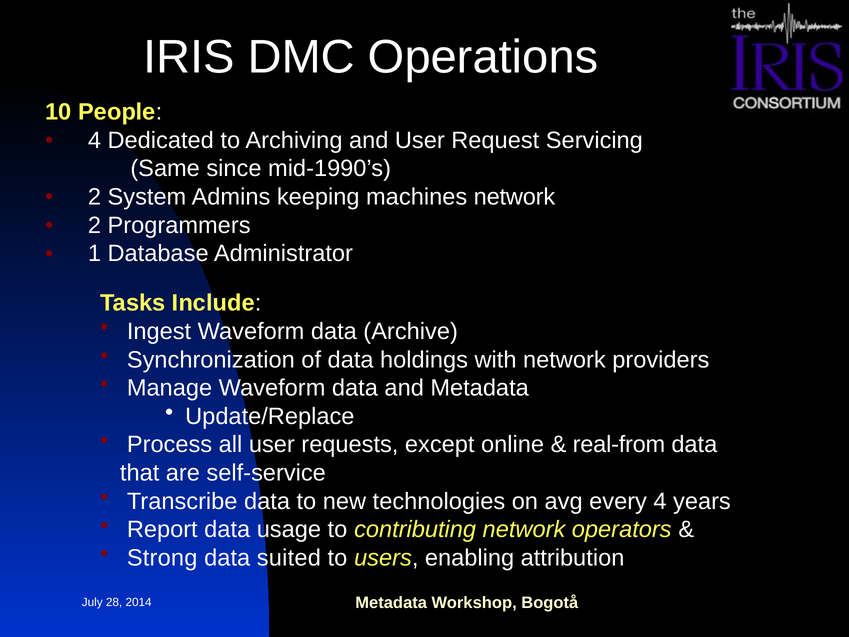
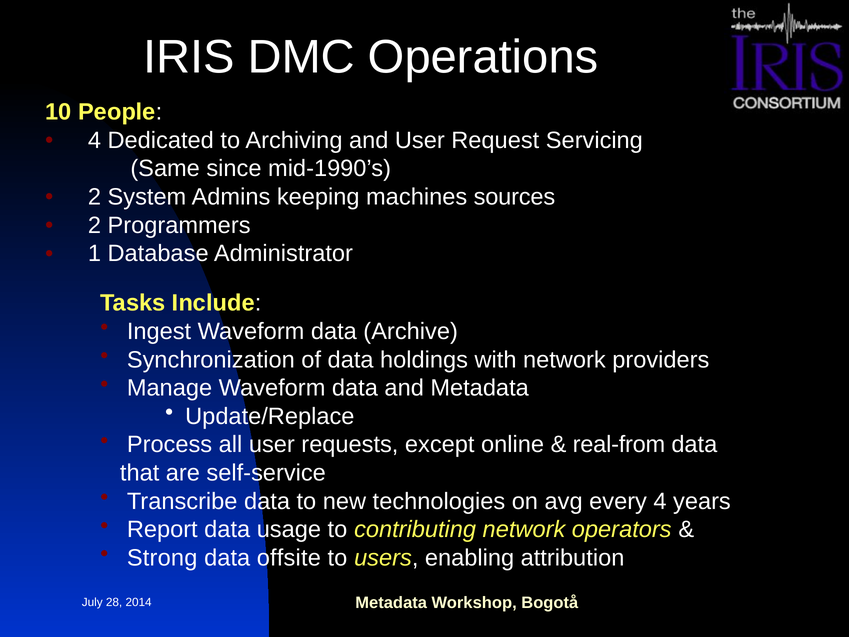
machines network: network -> sources (514, 197)
suited: suited -> offsite (289, 558)
